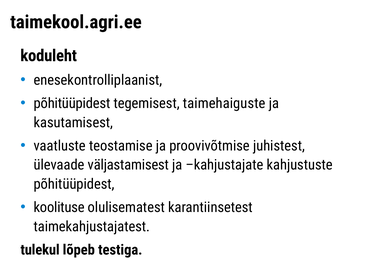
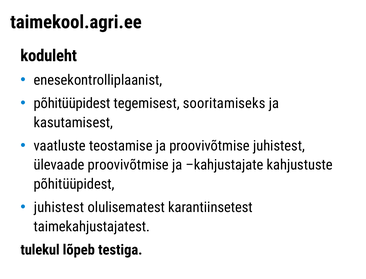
taimehaiguste: taimehaiguste -> sooritamiseks (224, 103)
ülevaade väljastamisest: väljastamisest -> proovivõtmise (128, 164)
koolituse: koolituse -> juhistest (59, 207)
